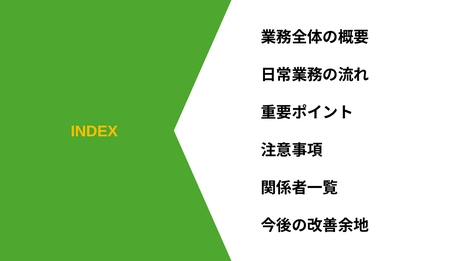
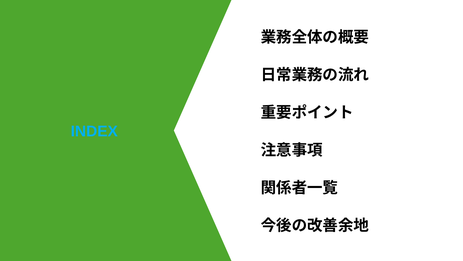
INDEX colour: yellow -> light blue (94, 131)
